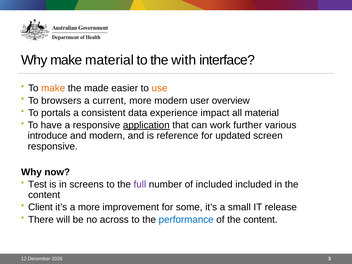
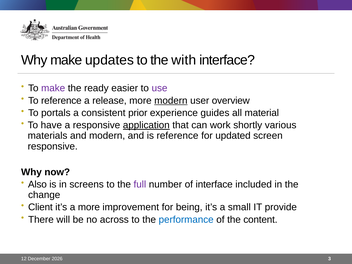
make material: material -> updates (109, 60)
make colour: orange -> purple (53, 88)
made: made -> ready (96, 88)
use colour: orange -> purple (160, 88)
To browsers: browsers -> reference (61, 101)
current: current -> release (109, 101)
modern underline: none -> present (171, 101)
data: data -> prior (138, 113)
impact: impact -> guides (215, 113)
further: further -> shortly (248, 125)
introduce: introduce -> materials (48, 136)
Test: Test -> Also (37, 184)
of included: included -> interface (214, 184)
content: content -> change (44, 195)
some: some -> being (189, 207)
release: release -> provide (281, 207)
